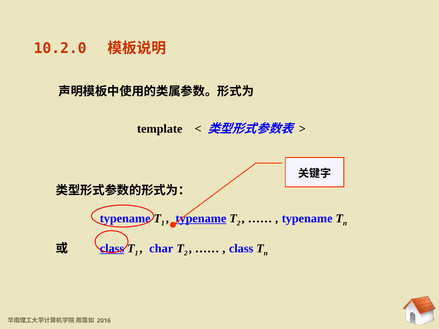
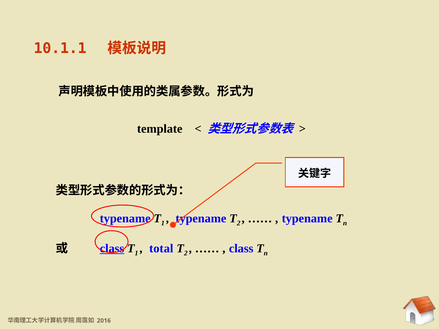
10.2.0: 10.2.0 -> 10.1.1 (60, 49)
typename underline: present -> none (201, 219)
char: char -> total (161, 249)
